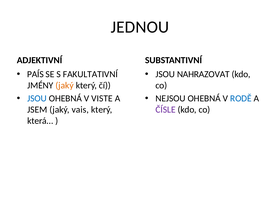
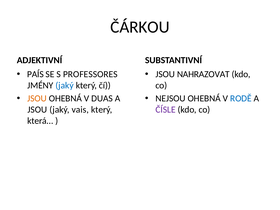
JEDNOU: JEDNOU -> ČÁRKOU (140, 27)
FAKULTATIVNÍ: FAKULTATIVNÍ -> PROFESSORES (90, 74)
jaký colour: orange -> blue (65, 85)
JSOU colour: blue -> orange (37, 99)
VISTE: VISTE -> DUAS (102, 99)
JSEM: JSEM -> JSOU (37, 110)
